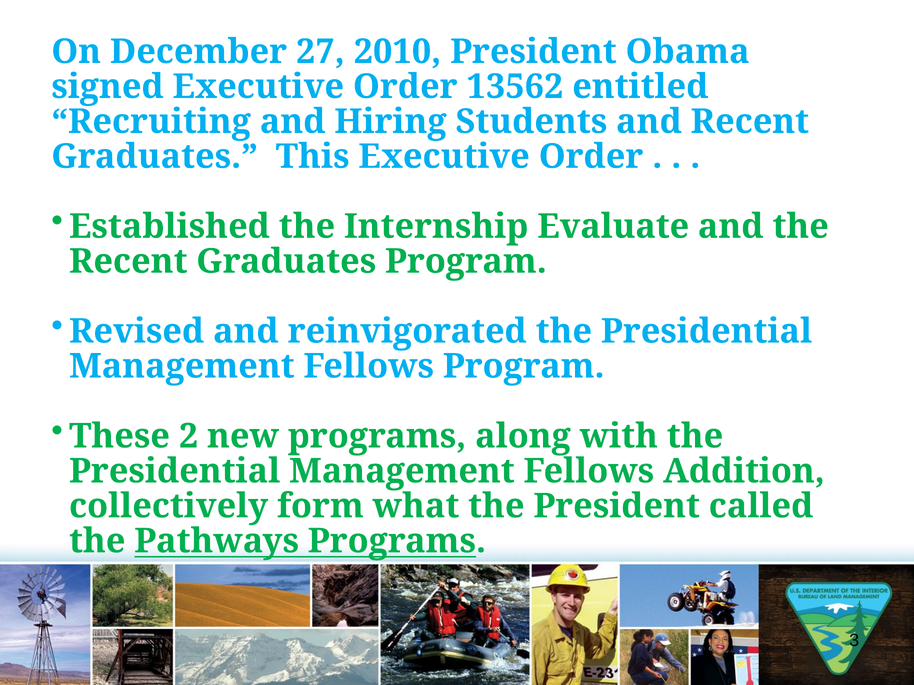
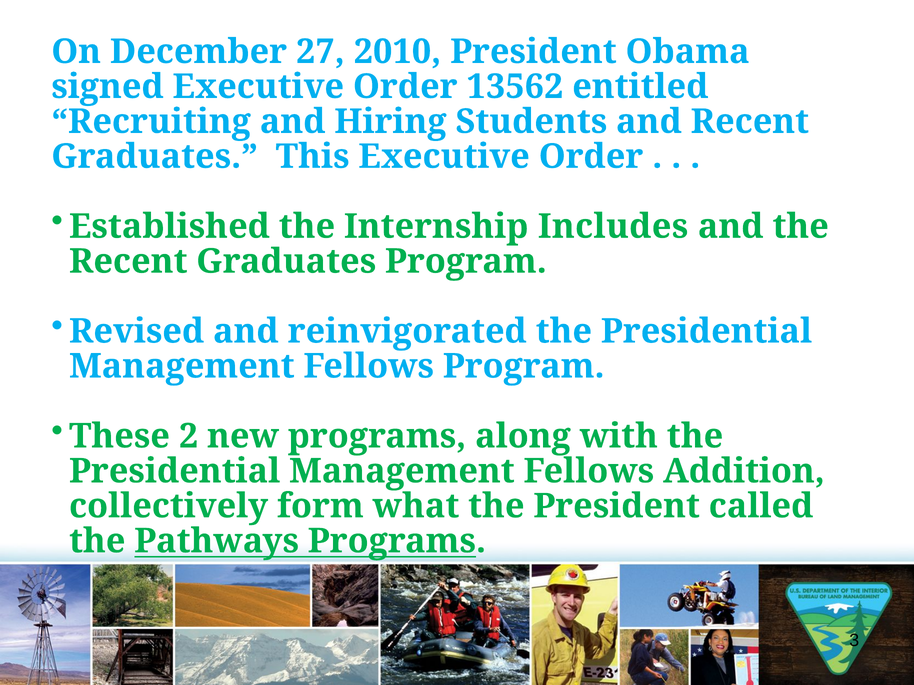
Evaluate: Evaluate -> Includes (613, 227)
